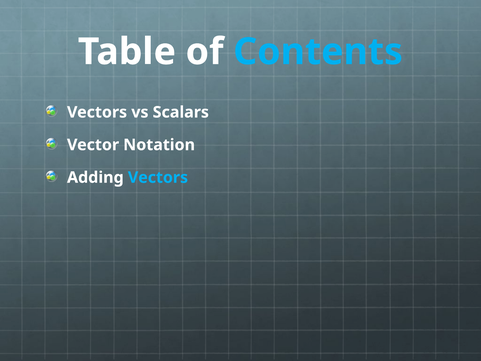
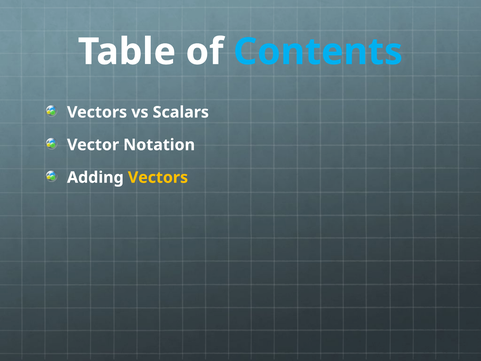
Vectors colour: light blue -> yellow (158, 177)
